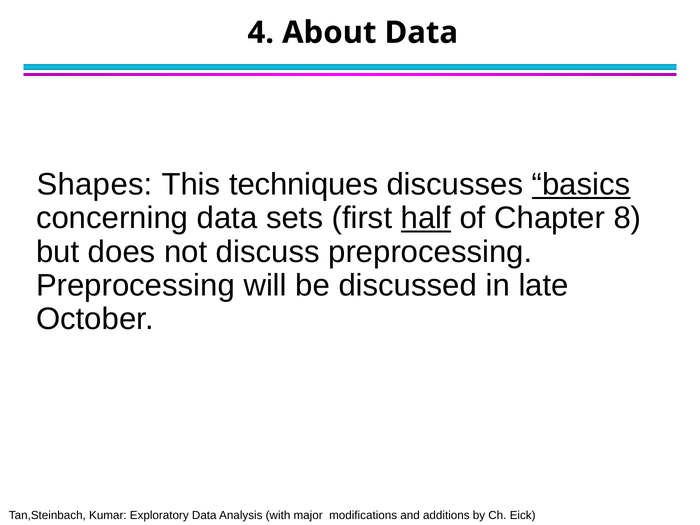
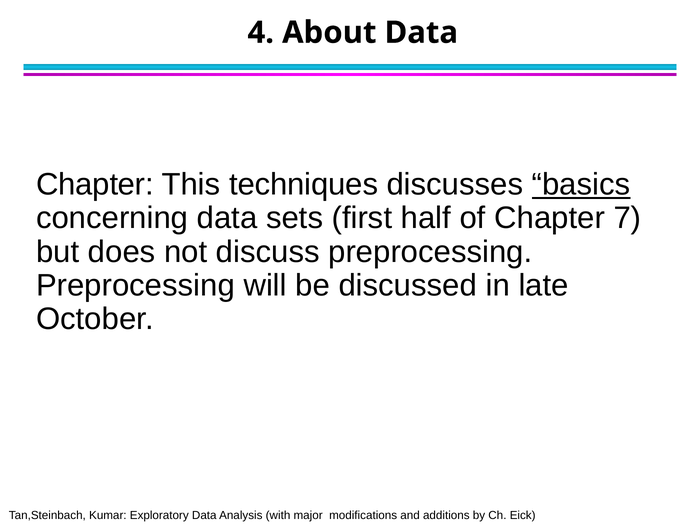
Shapes: Shapes -> Chapter (95, 185)
half underline: present -> none (426, 218)
8: 8 -> 7 (627, 218)
